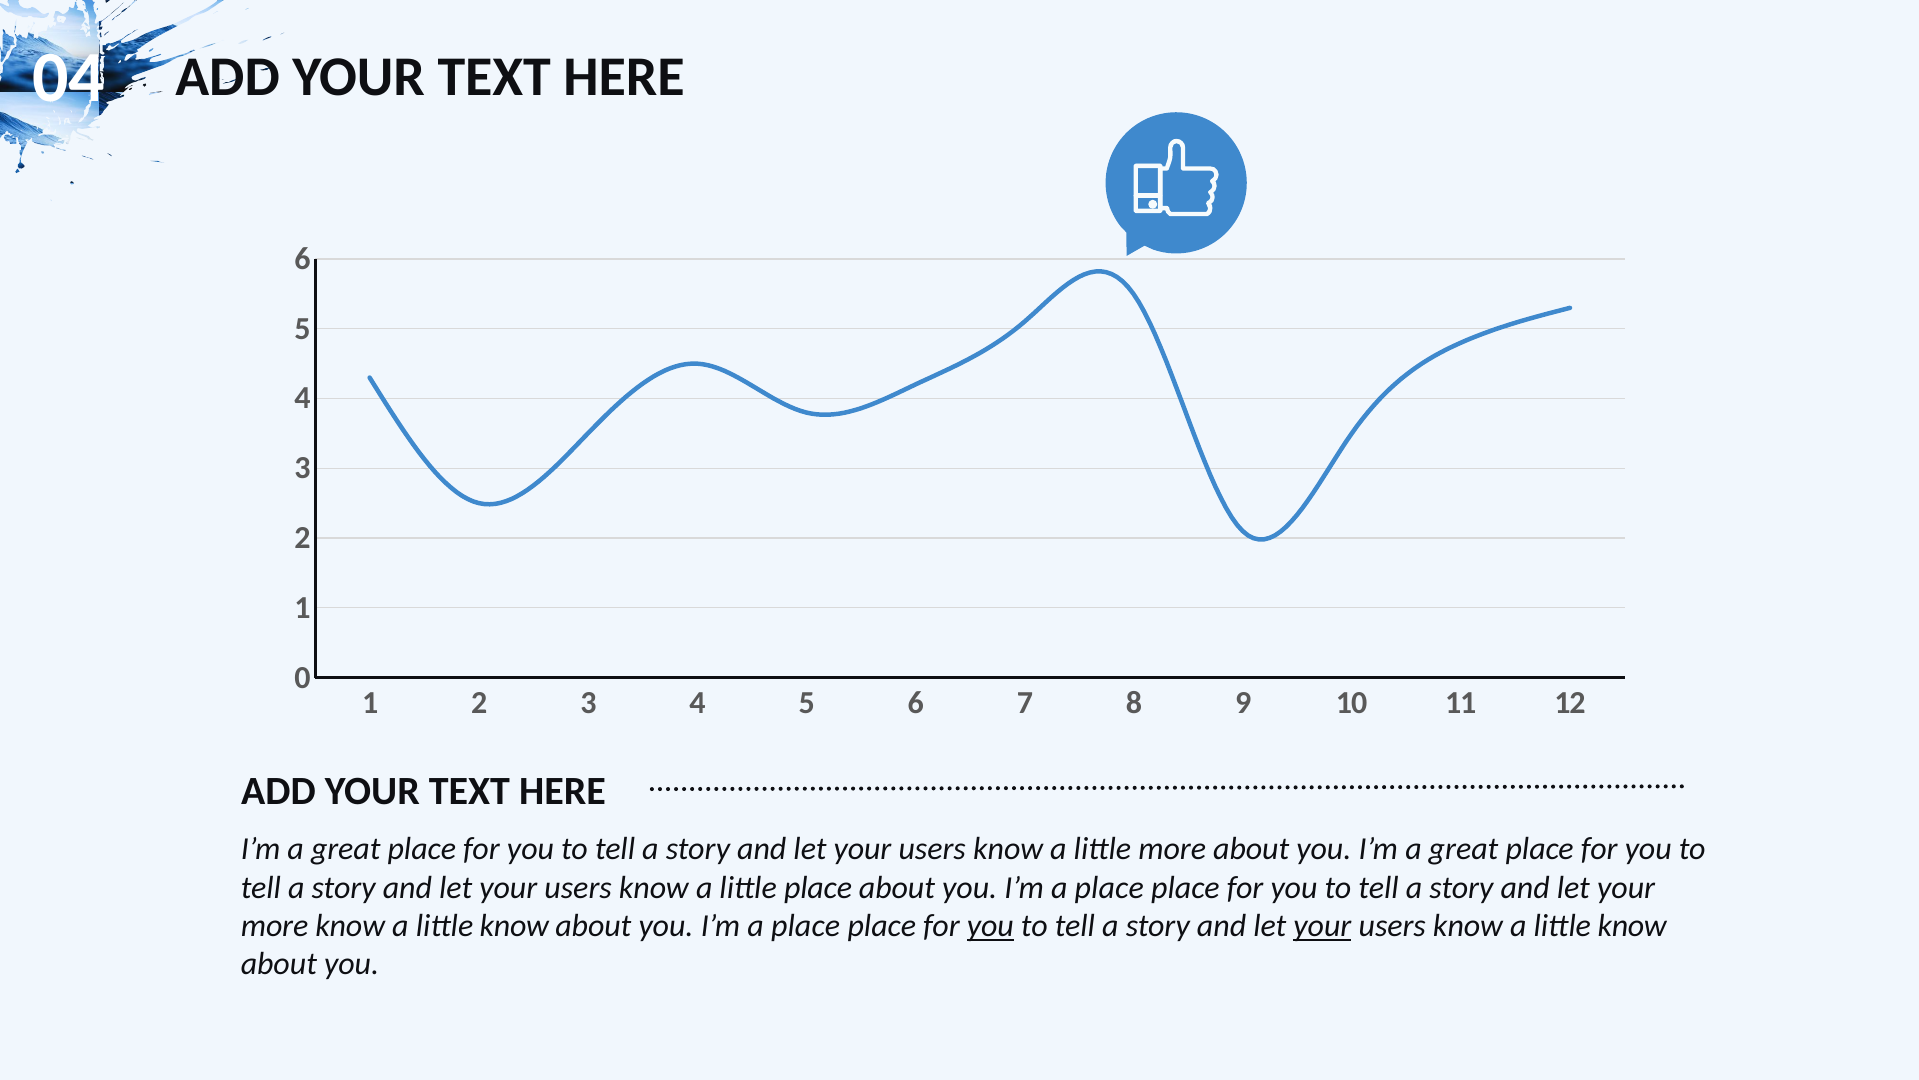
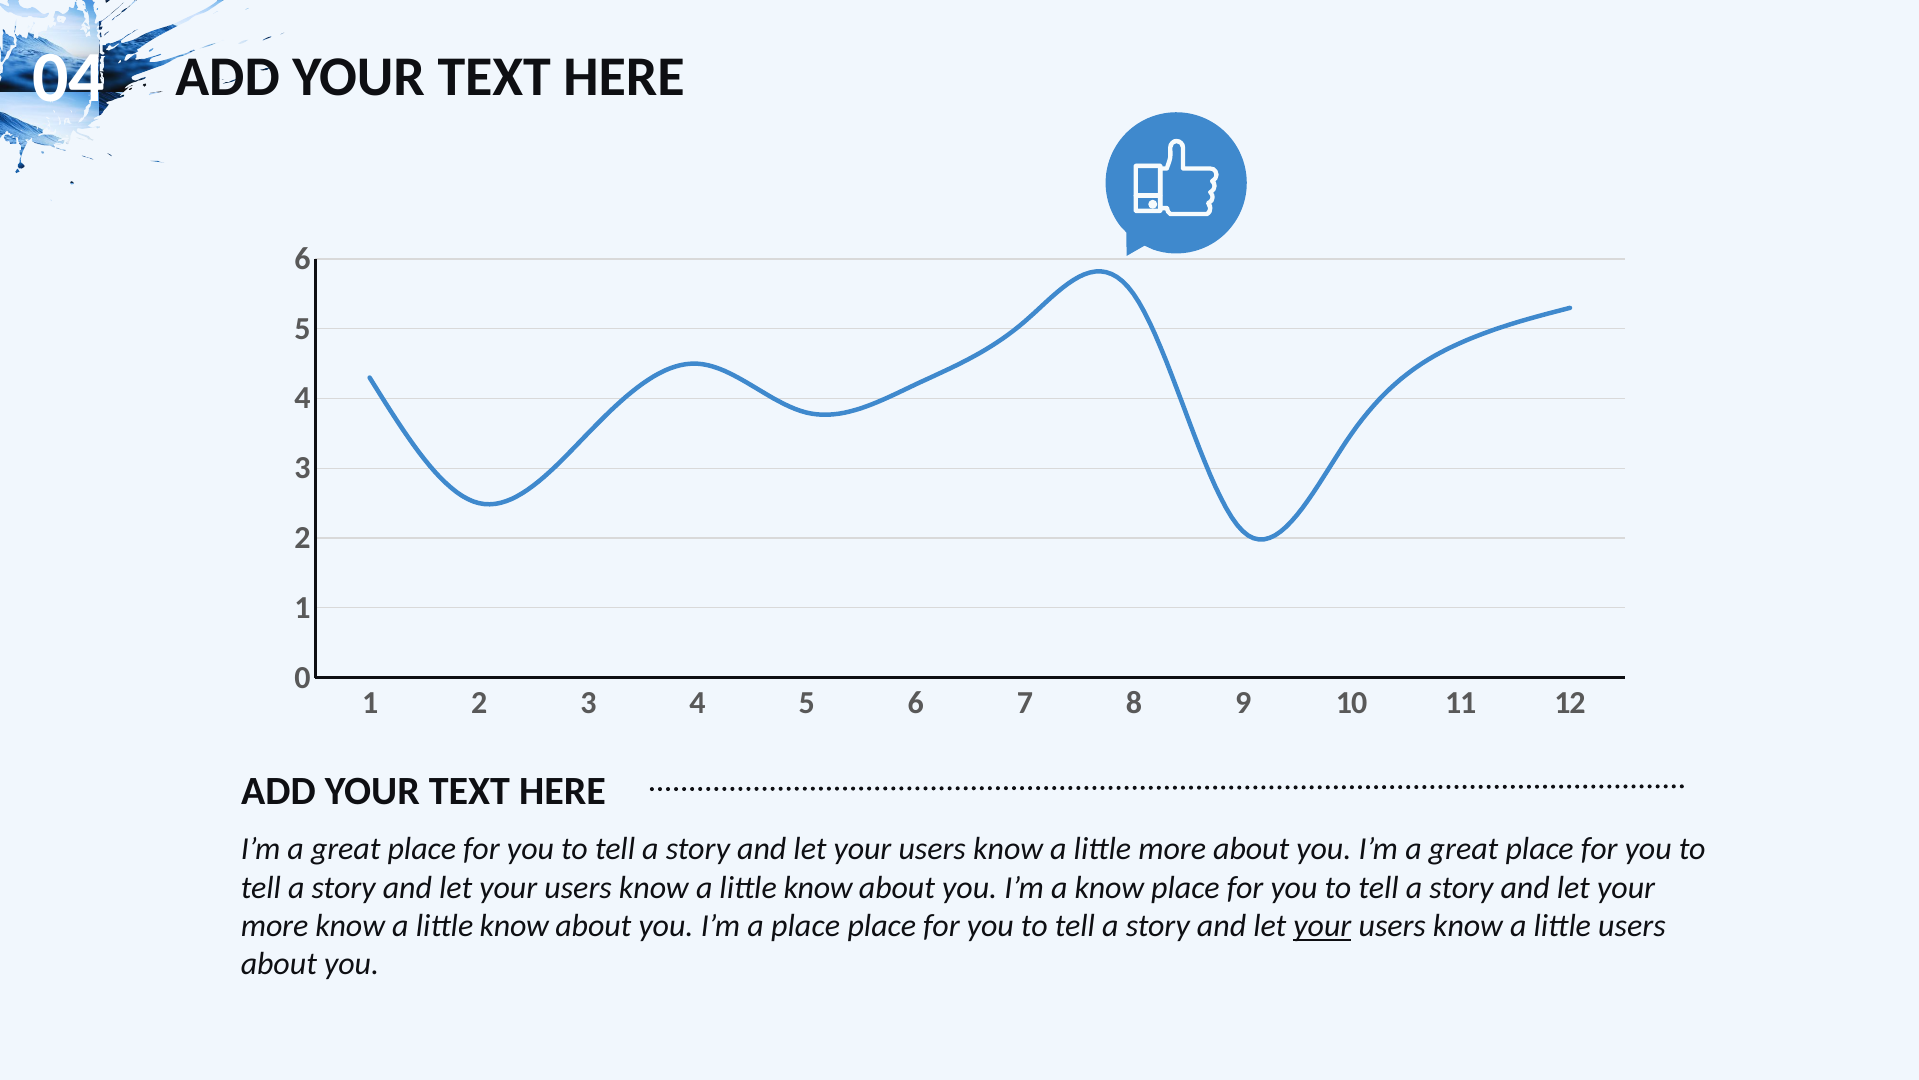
place: place -> know (818, 887)
place: place -> know (1109, 887)
you underline: present -> none (990, 925)
know: know -> users (1632, 925)
